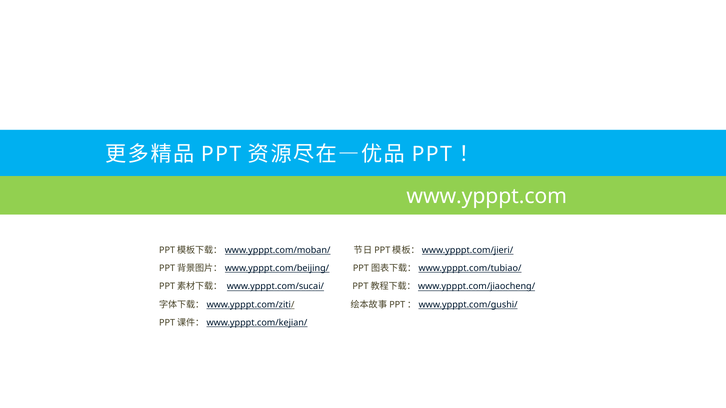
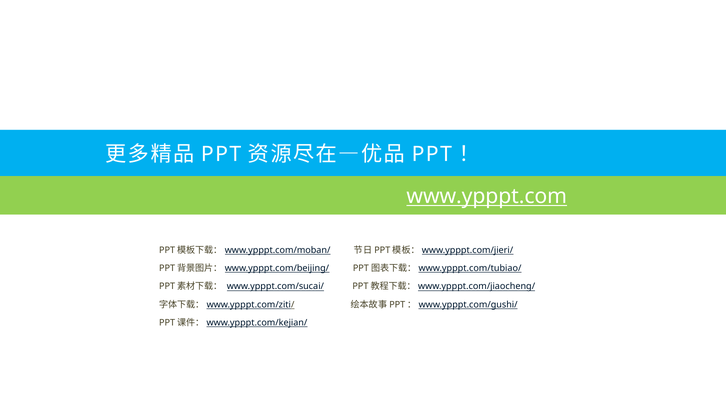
www.ypppt.com underline: none -> present (487, 197)
